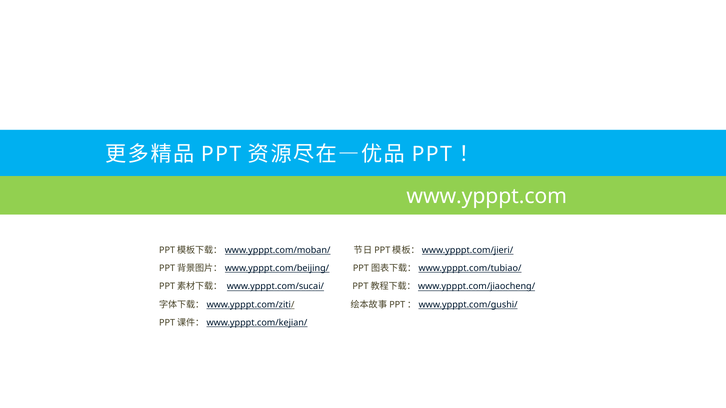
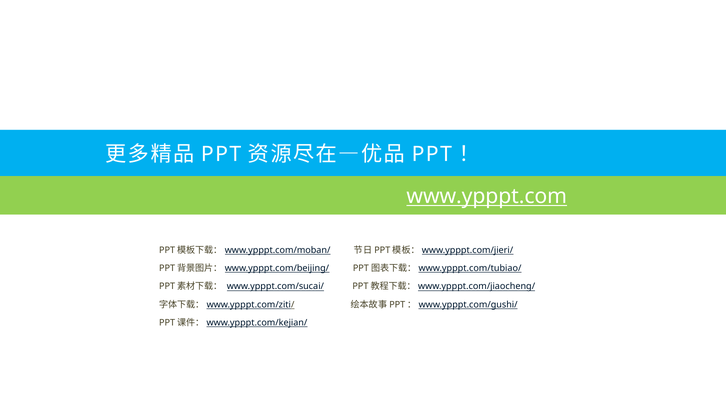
www.ypppt.com underline: none -> present (487, 197)
